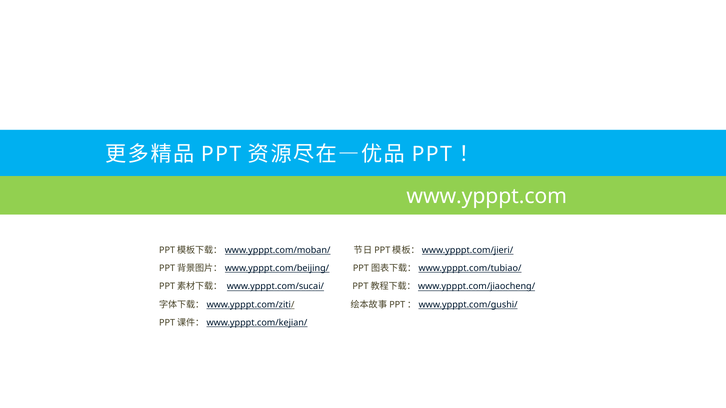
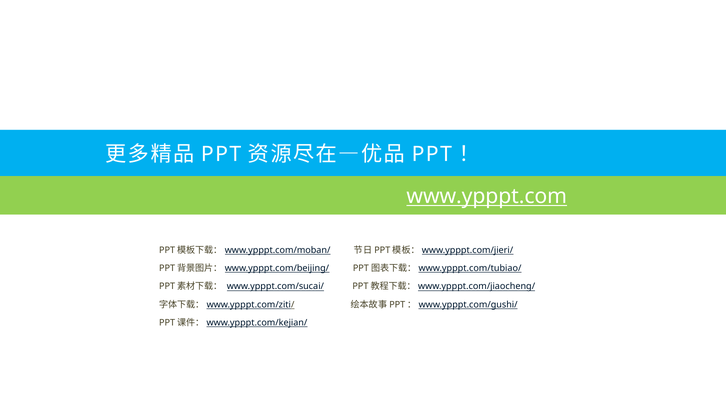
www.ypppt.com underline: none -> present (487, 197)
